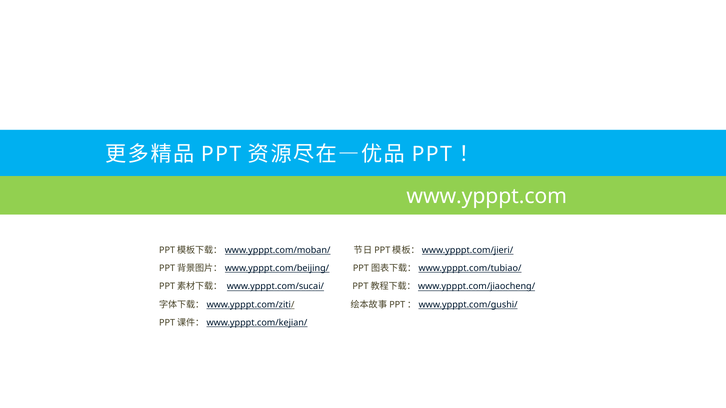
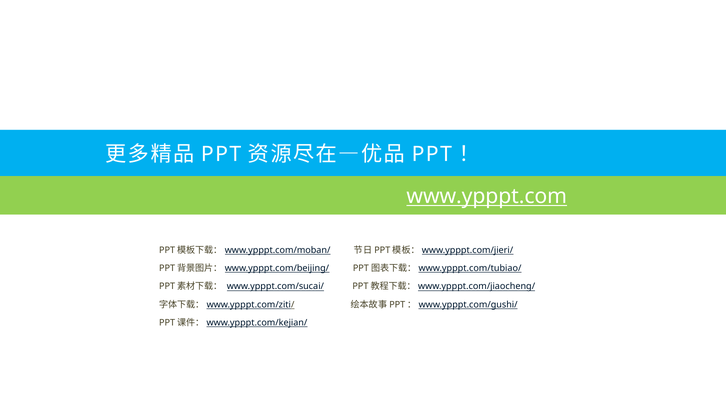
www.ypppt.com underline: none -> present (487, 197)
